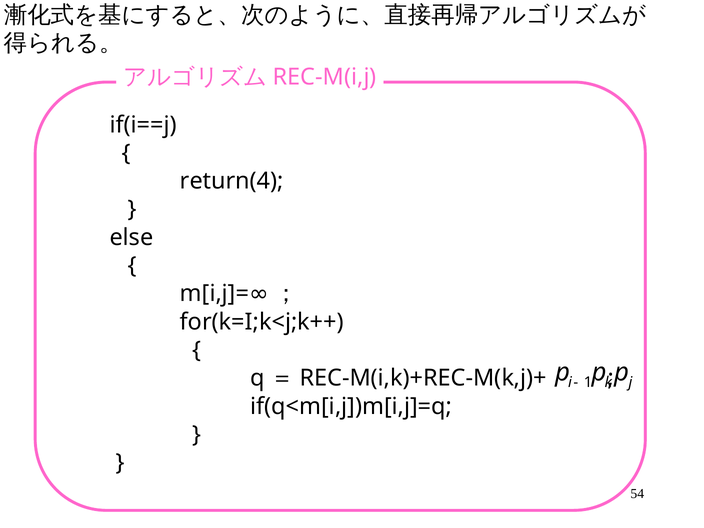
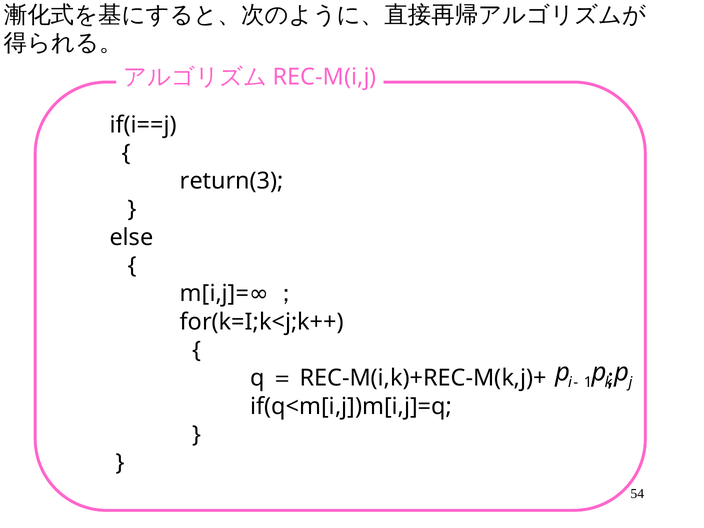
return(4: return(4 -> return(3 (232, 181)
